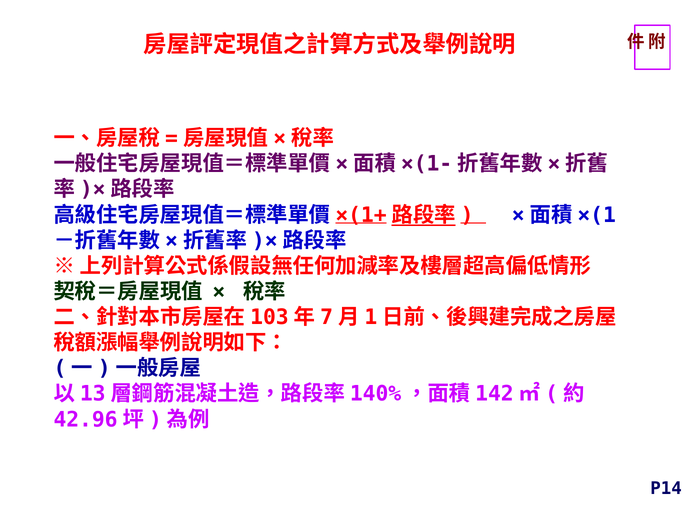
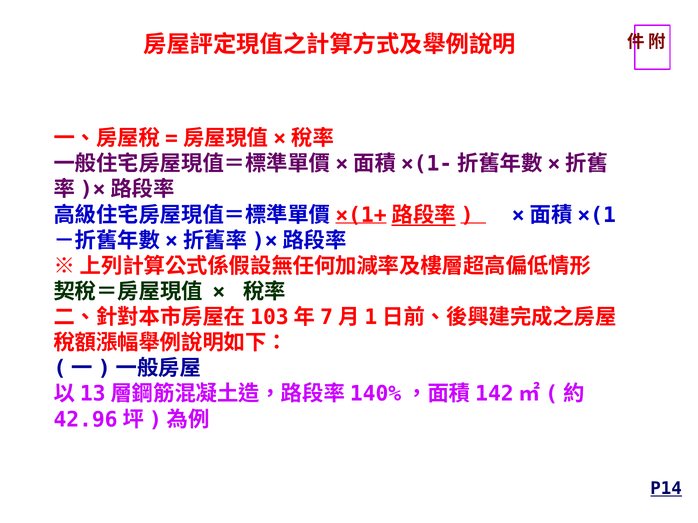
P14 underline: none -> present (666, 489)
